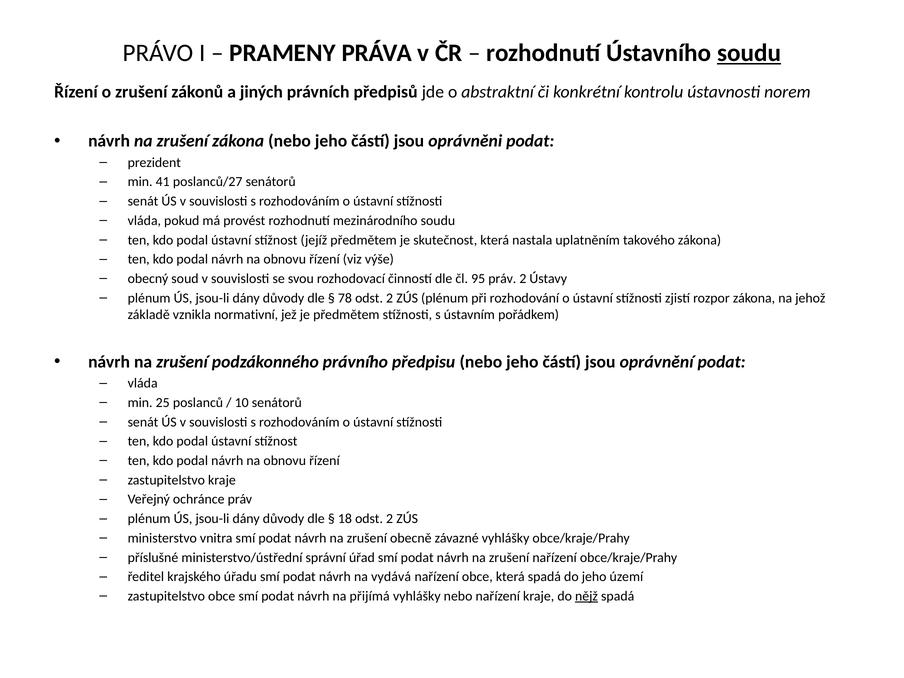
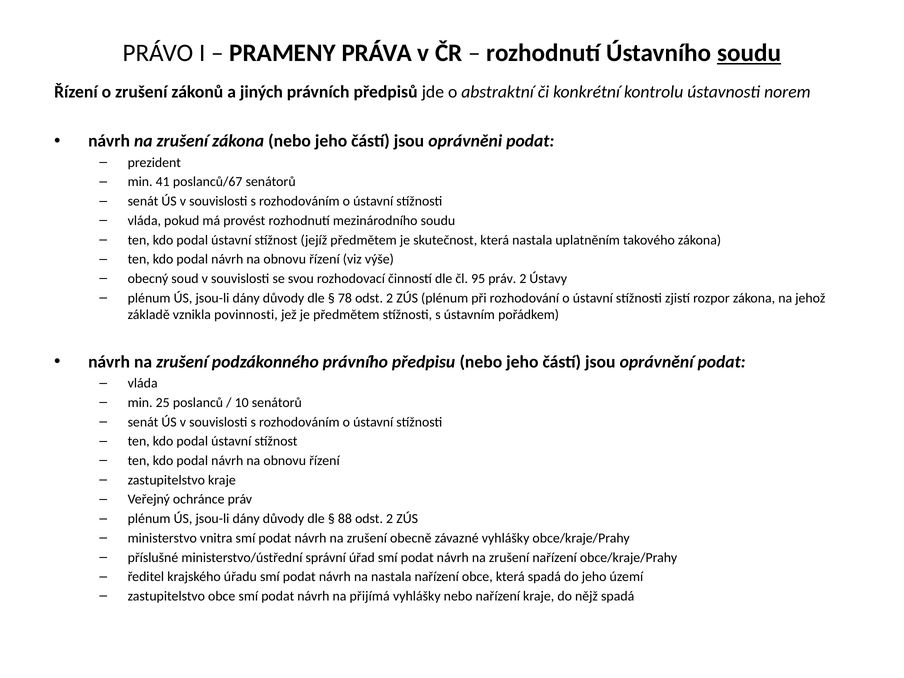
poslanců/27: poslanců/27 -> poslanců/67 (208, 182)
normativní: normativní -> povinnosti (246, 315)
18: 18 -> 88 (345, 519)
na vydává: vydává -> nastala (391, 577)
nějž underline: present -> none (586, 596)
